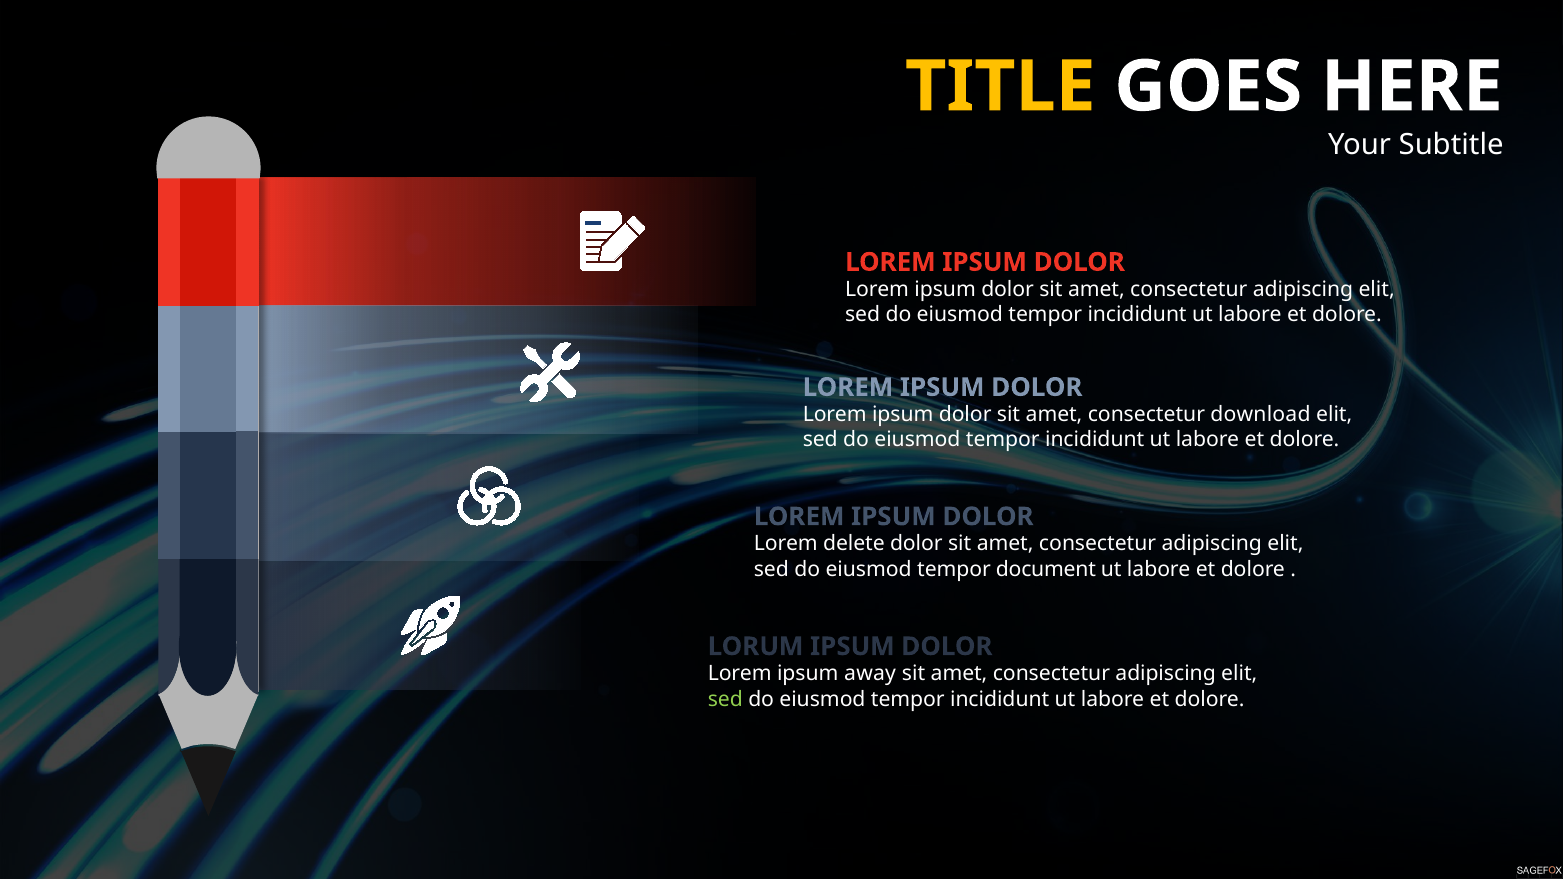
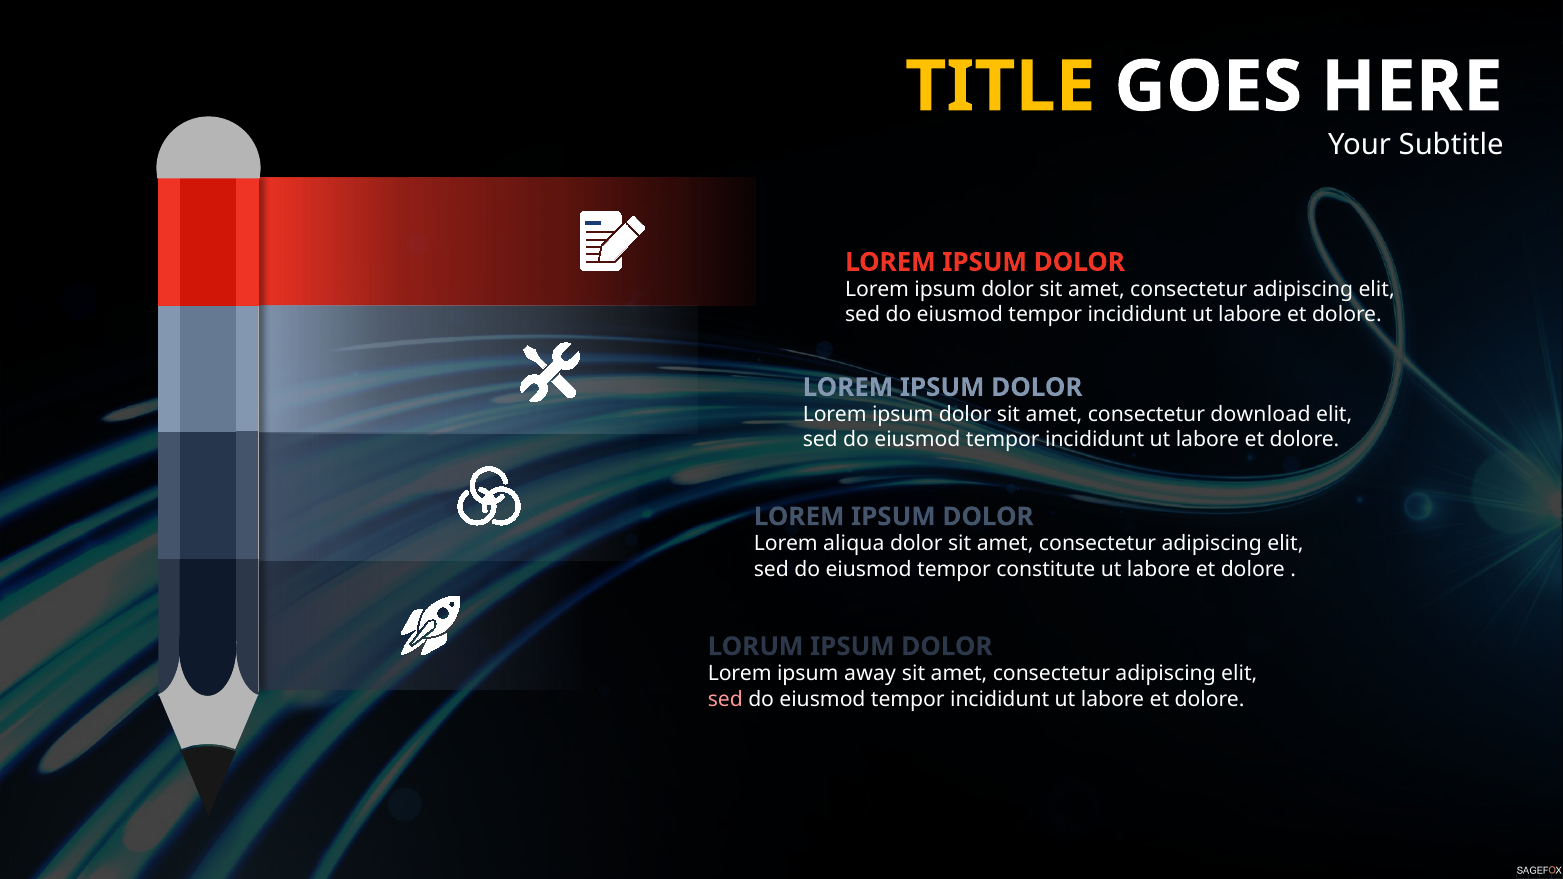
delete: delete -> aliqua (854, 544)
document: document -> constitute (1046, 569)
sed colour: light green -> pink (725, 699)
